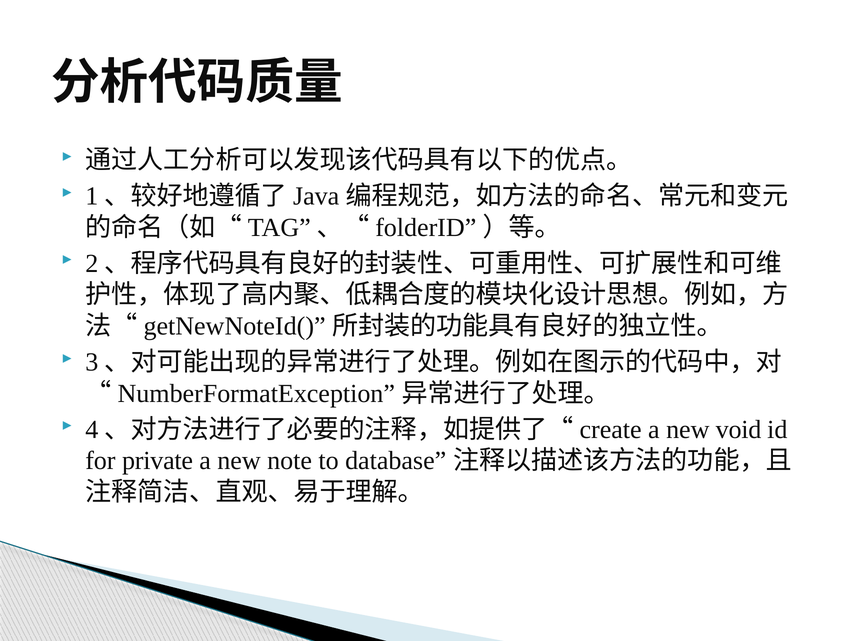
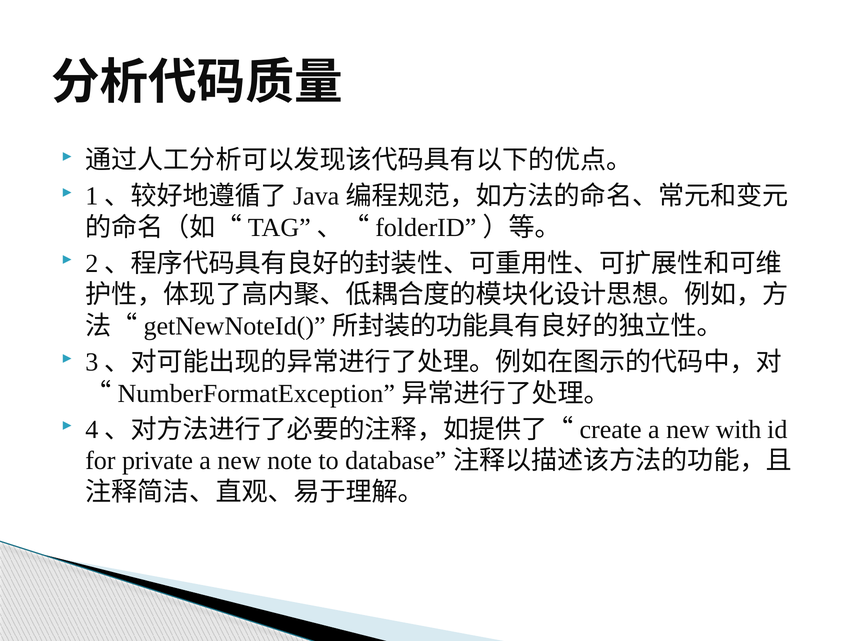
void: void -> with (739, 429)
